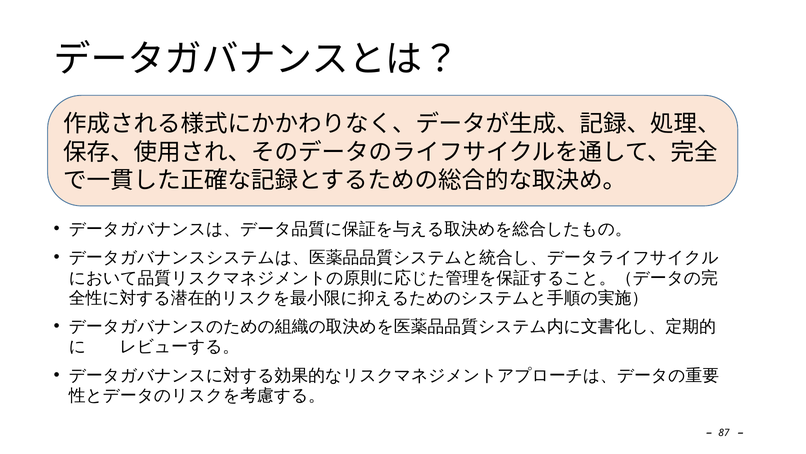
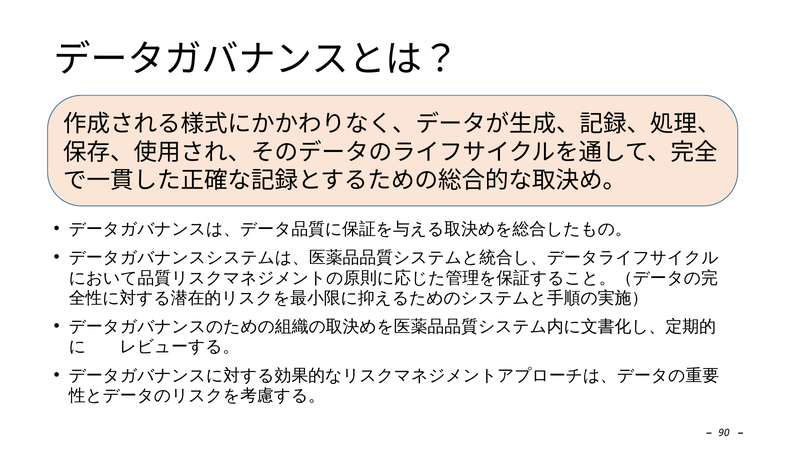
87: 87 -> 90 (724, 432)
